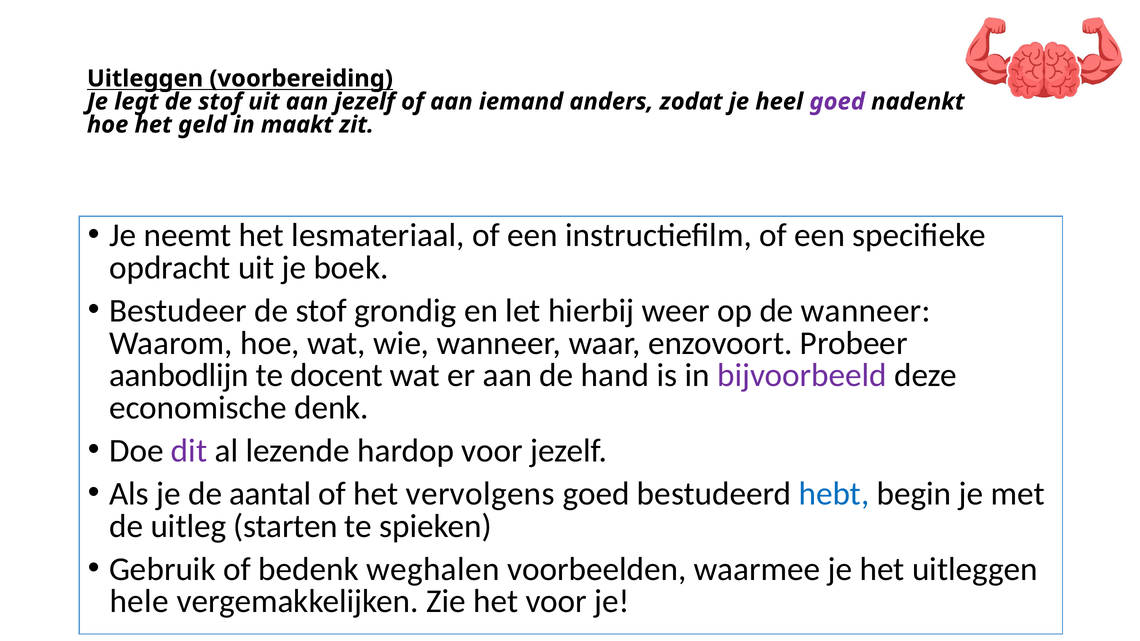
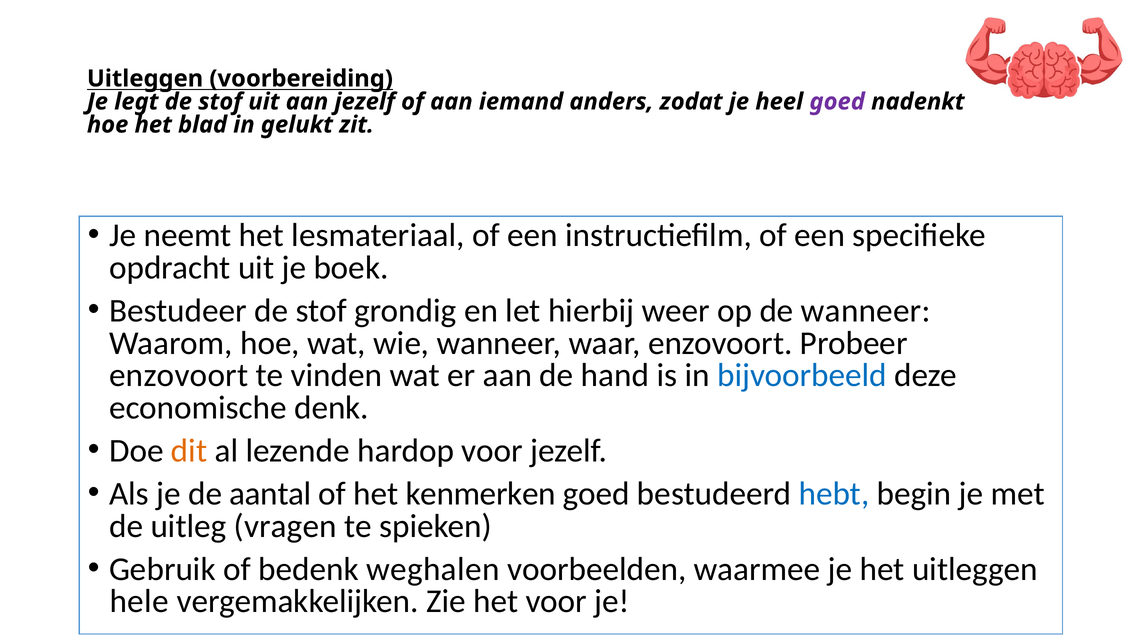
geld: geld -> blad (203, 125)
maakt: maakt -> gelukt (297, 125)
aanbodlijn: aanbodlijn -> enzovoort (179, 376)
docent: docent -> vinden (336, 376)
bijvoorbeeld colour: purple -> blue (802, 376)
dit colour: purple -> orange (189, 451)
vervolgens: vervolgens -> kenmerken (481, 494)
starten: starten -> vragen (285, 526)
